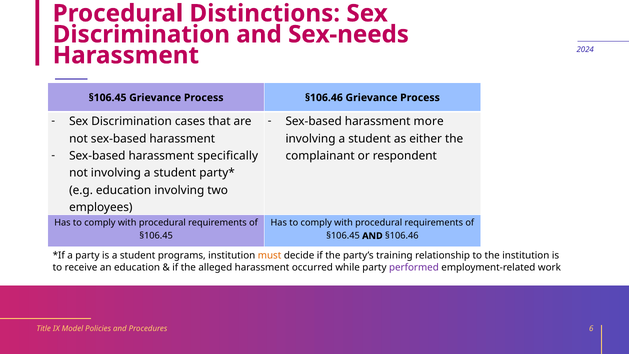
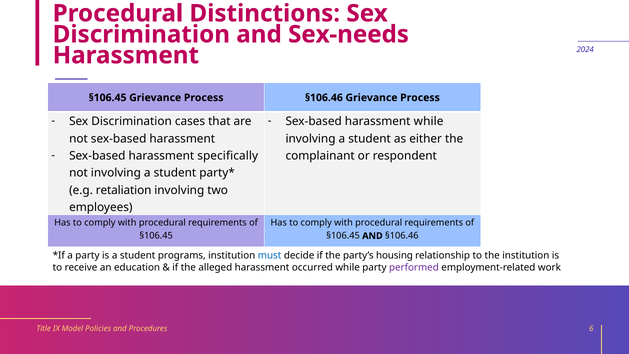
harassment more: more -> while (429, 121)
e.g education: education -> retaliation (124, 190)
must colour: orange -> blue (270, 255)
training: training -> housing (394, 255)
